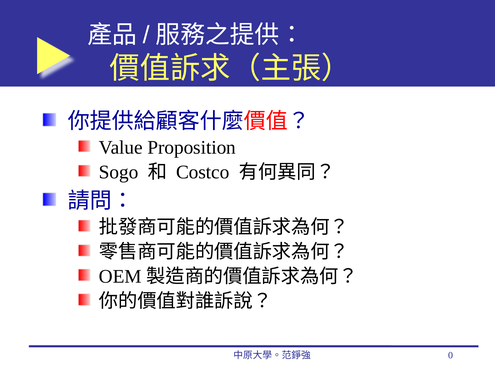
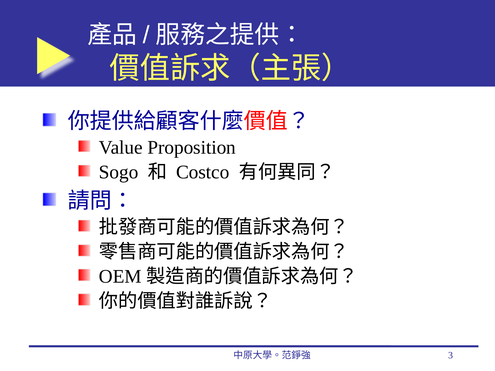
0: 0 -> 3 (451, 355)
